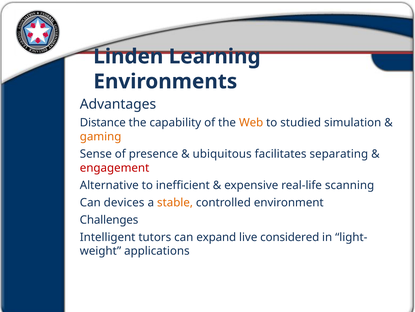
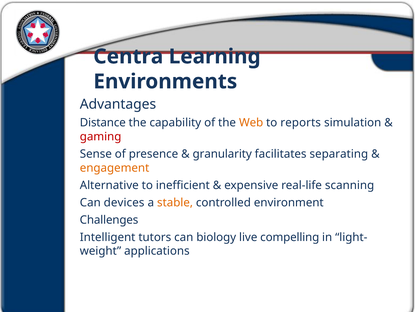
Linden: Linden -> Centra (128, 56)
studied: studied -> reports (301, 122)
gaming colour: orange -> red (101, 136)
ubiquitous: ubiquitous -> granularity (222, 154)
engagement colour: red -> orange (115, 167)
expand: expand -> biology (216, 237)
considered: considered -> compelling (290, 237)
